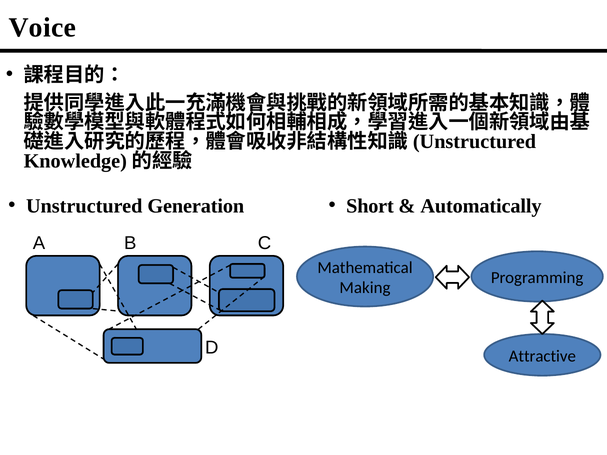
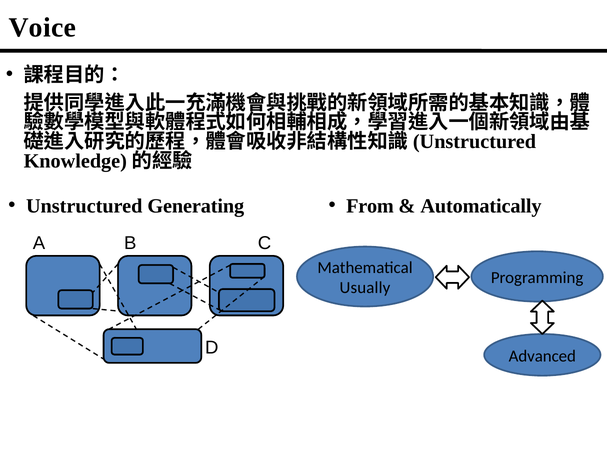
Generation: Generation -> Generating (196, 206)
Short: Short -> From (370, 206)
Making: Making -> Usually (365, 288)
Attractive: Attractive -> Advanced (542, 356)
